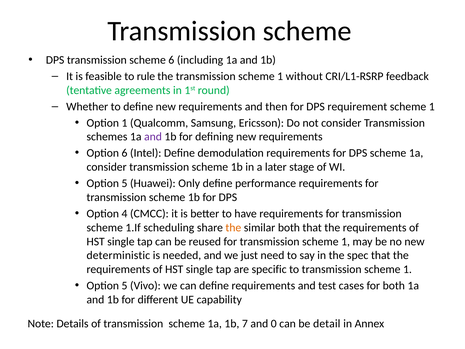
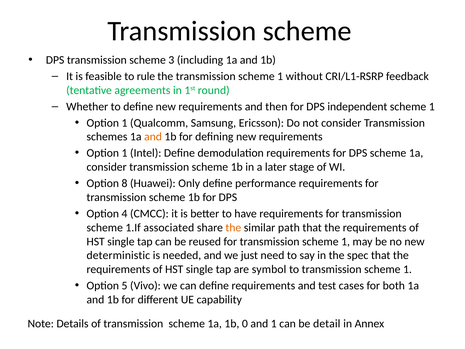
scheme 6: 6 -> 3 (171, 60)
requirement: requirement -> independent (357, 106)
and colour: purple -> orange (153, 137)
6: 6 -> 1 (125, 153)
5: 5 -> 8 (125, 183)
scheduling: scheduling -> associated (169, 227)
similar both: both -> path (289, 227)
specific: specific -> symbol (269, 269)
7: 7 -> 0 (245, 323)
and 0: 0 -> 1 (274, 323)
